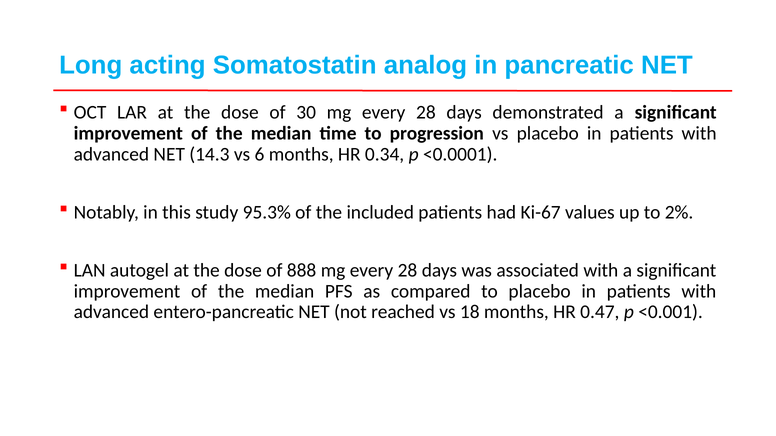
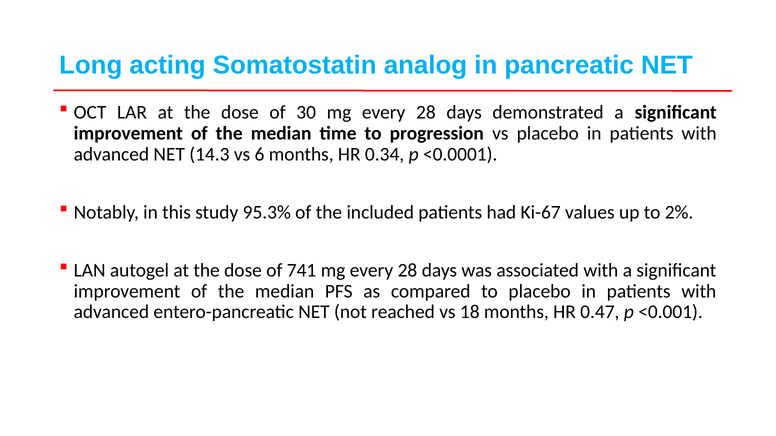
888: 888 -> 741 (302, 271)
